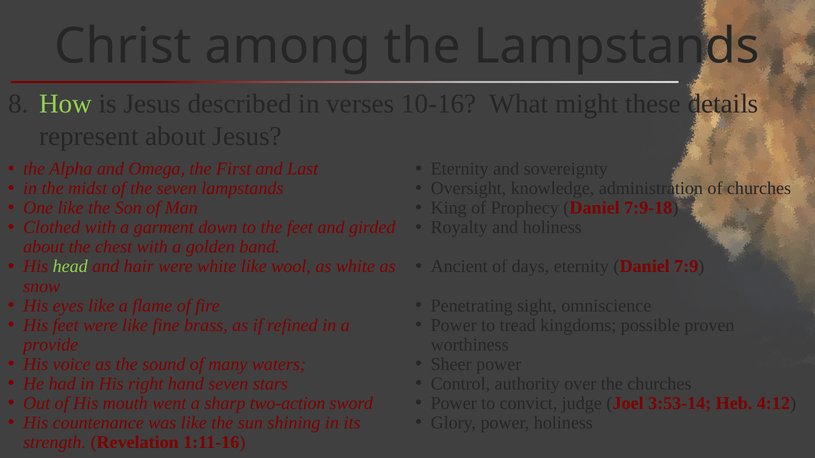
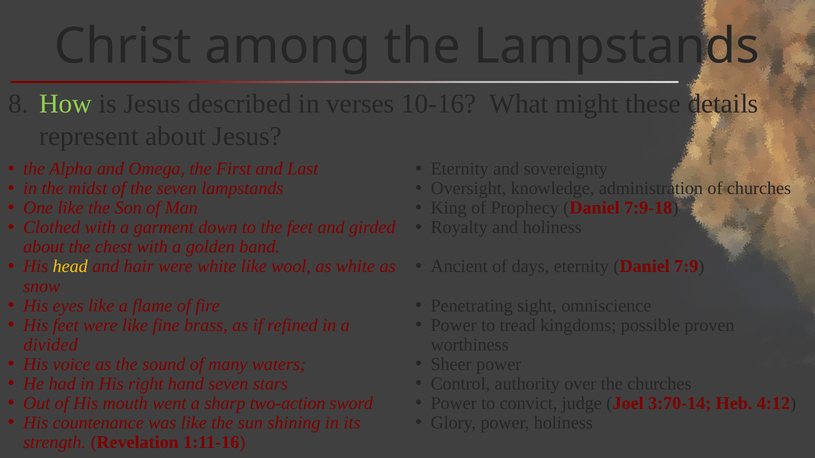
head colour: light green -> yellow (70, 267)
provide: provide -> divided (51, 345)
3:53-14: 3:53-14 -> 3:70-14 (680, 404)
